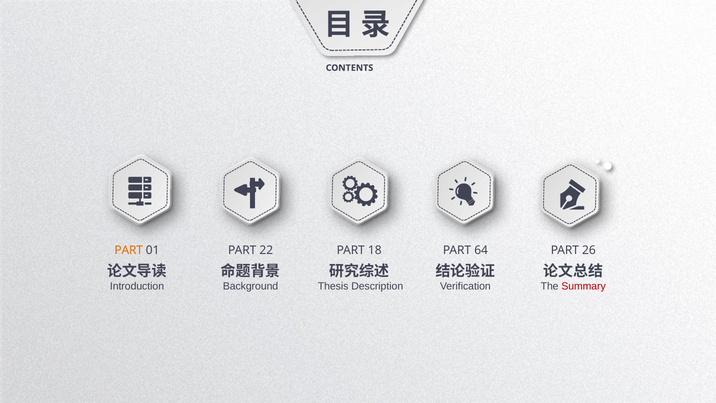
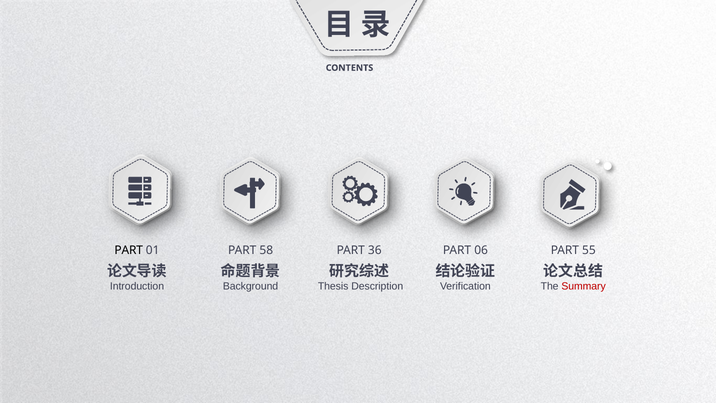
PART colour: orange -> black (129, 250)
22: 22 -> 58 (266, 250)
18: 18 -> 36 (375, 250)
64: 64 -> 06 (481, 250)
26: 26 -> 55 (589, 250)
